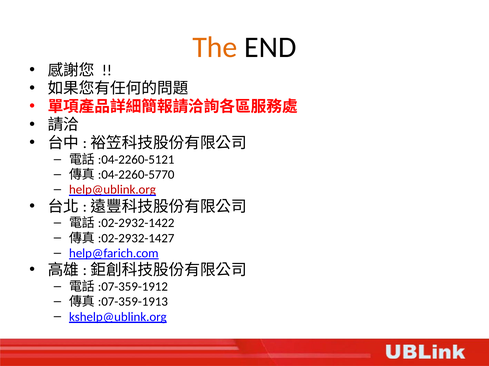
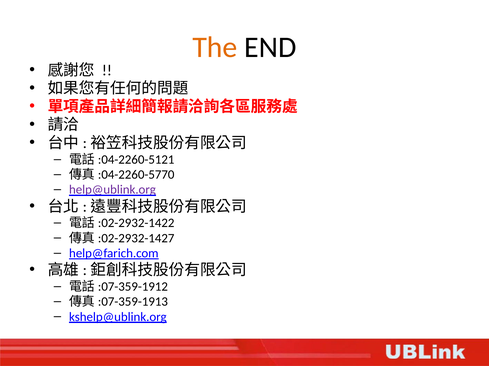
help@ublink.org colour: red -> purple (112, 190)
